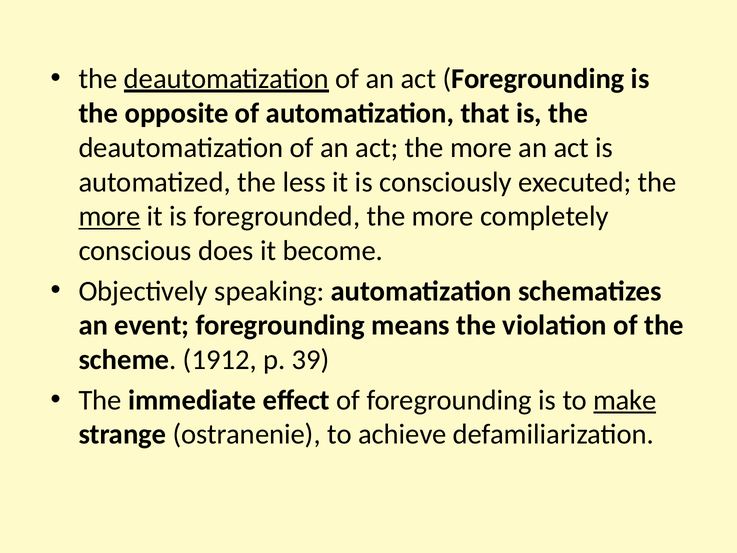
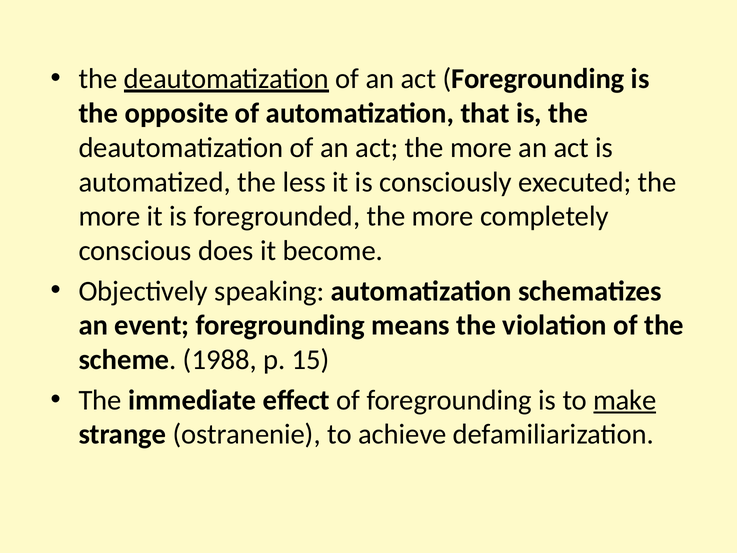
more underline: present -> none (109, 216)
1912: 1912 -> 1988 (220, 360)
39: 39 -> 15 (311, 360)
